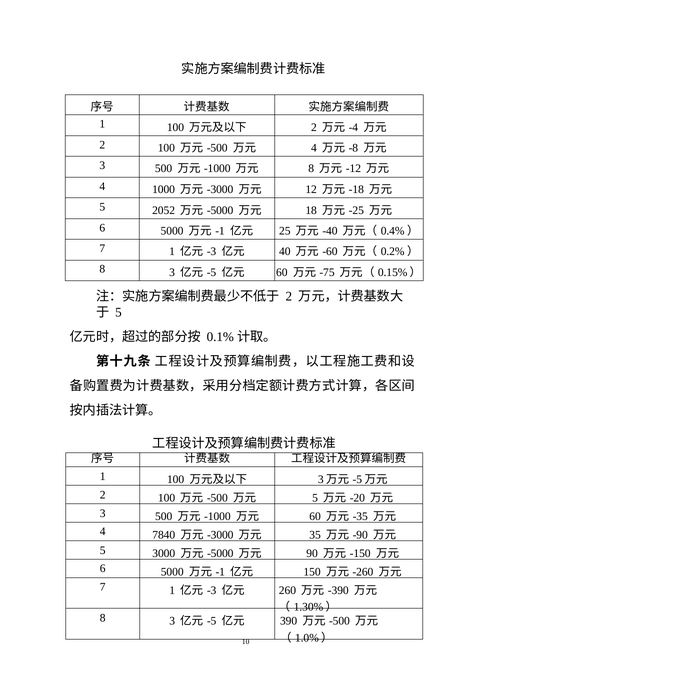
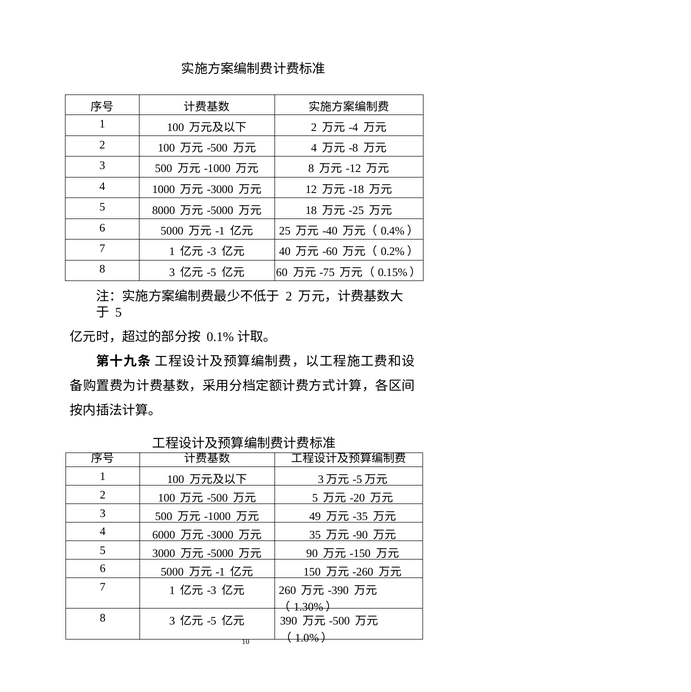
2052: 2052 -> 8000 (164, 210)
60: 60 -> 49 (315, 516)
7840: 7840 -> 6000 (164, 534)
